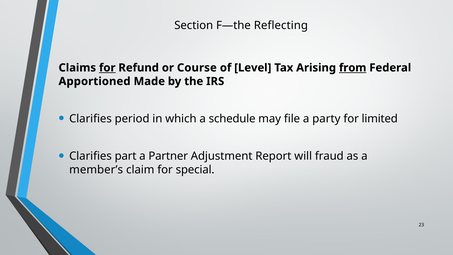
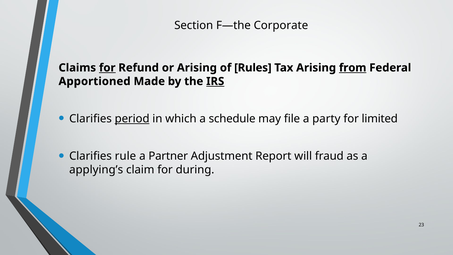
Reflecting: Reflecting -> Corporate (281, 25)
or Course: Course -> Arising (197, 68)
Level: Level -> Rules (253, 68)
IRS underline: none -> present (215, 81)
period underline: none -> present (132, 119)
part: part -> rule (125, 156)
member’s: member’s -> applying’s (96, 170)
special: special -> during (195, 170)
